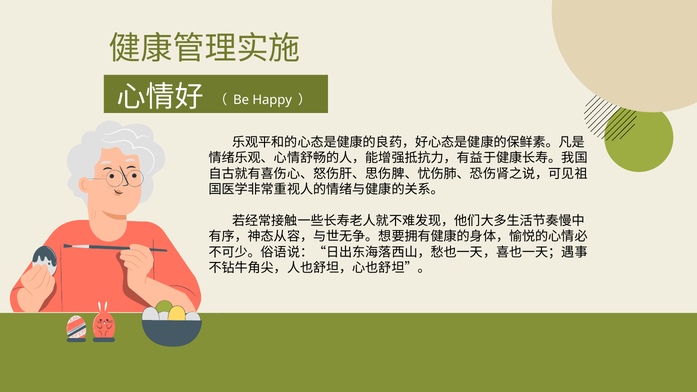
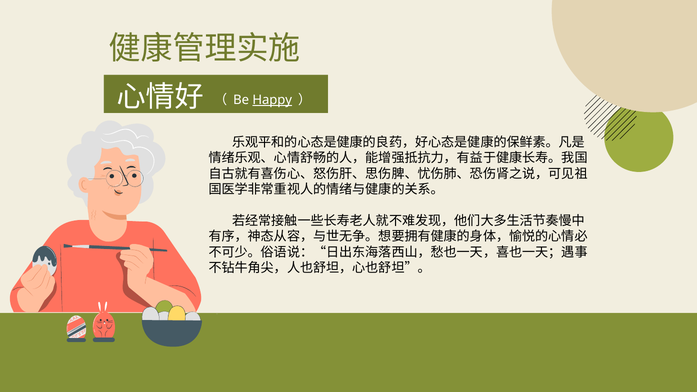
Happy underline: none -> present (272, 100)
